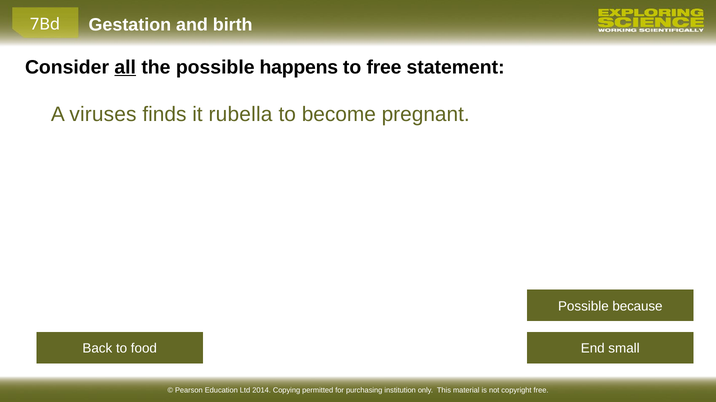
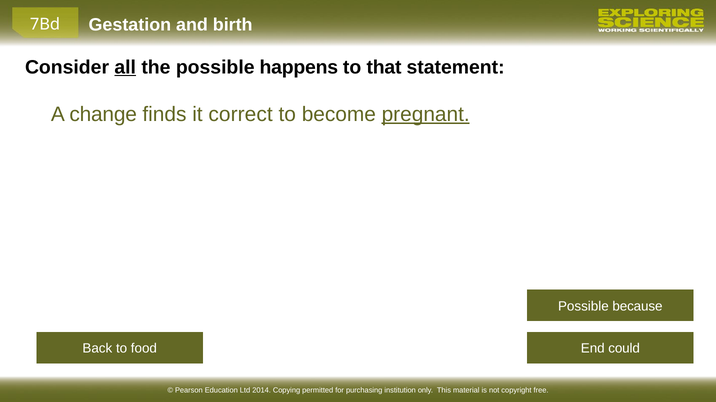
to free: free -> that (384, 67)
viruses: viruses -> change (103, 114)
rubella: rubella -> correct (241, 114)
pregnant underline: none -> present (426, 114)
small: small -> could (624, 349)
